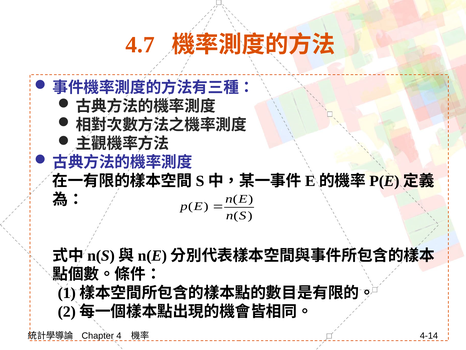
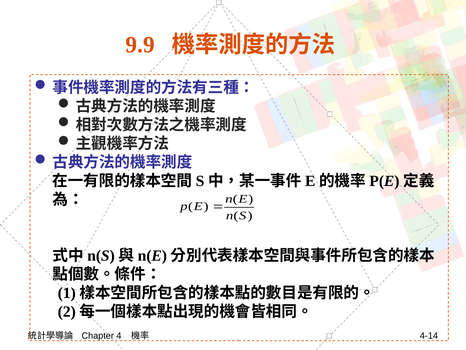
4.7: 4.7 -> 9.9 (140, 45)
